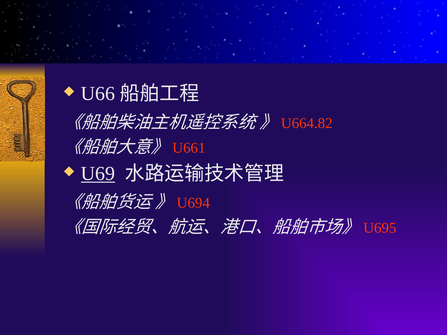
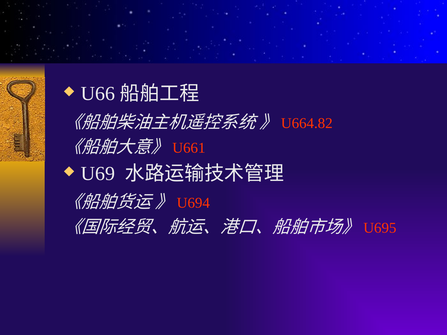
U69 underline: present -> none (98, 174)
